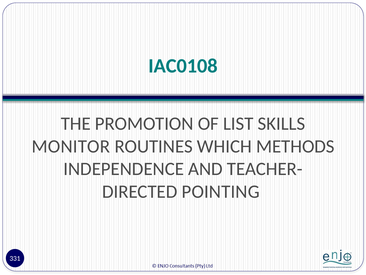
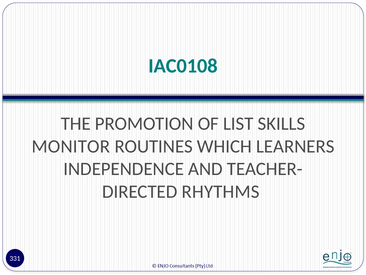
METHODS: METHODS -> LEARNERS (295, 146)
POINTING: POINTING -> RHYTHMS (221, 191)
